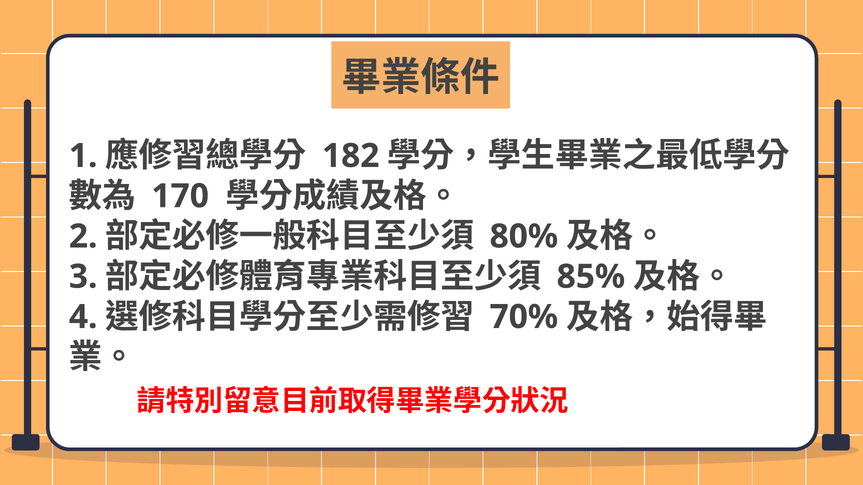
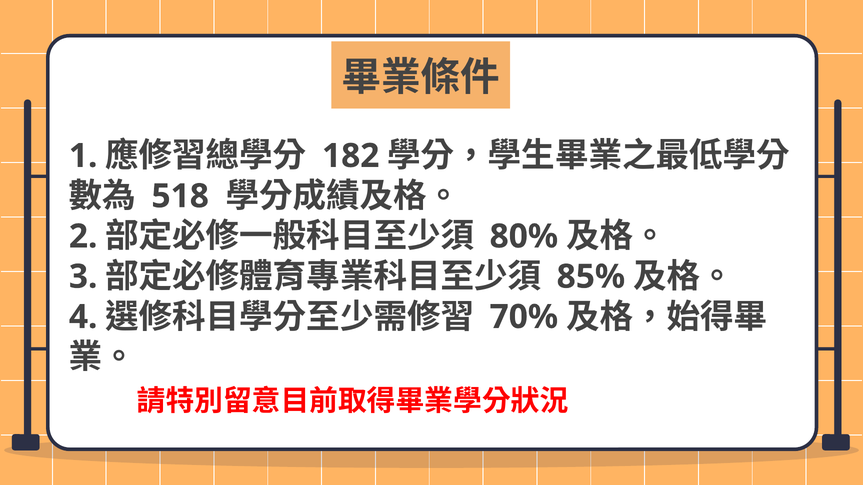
170: 170 -> 518 (180, 196)
